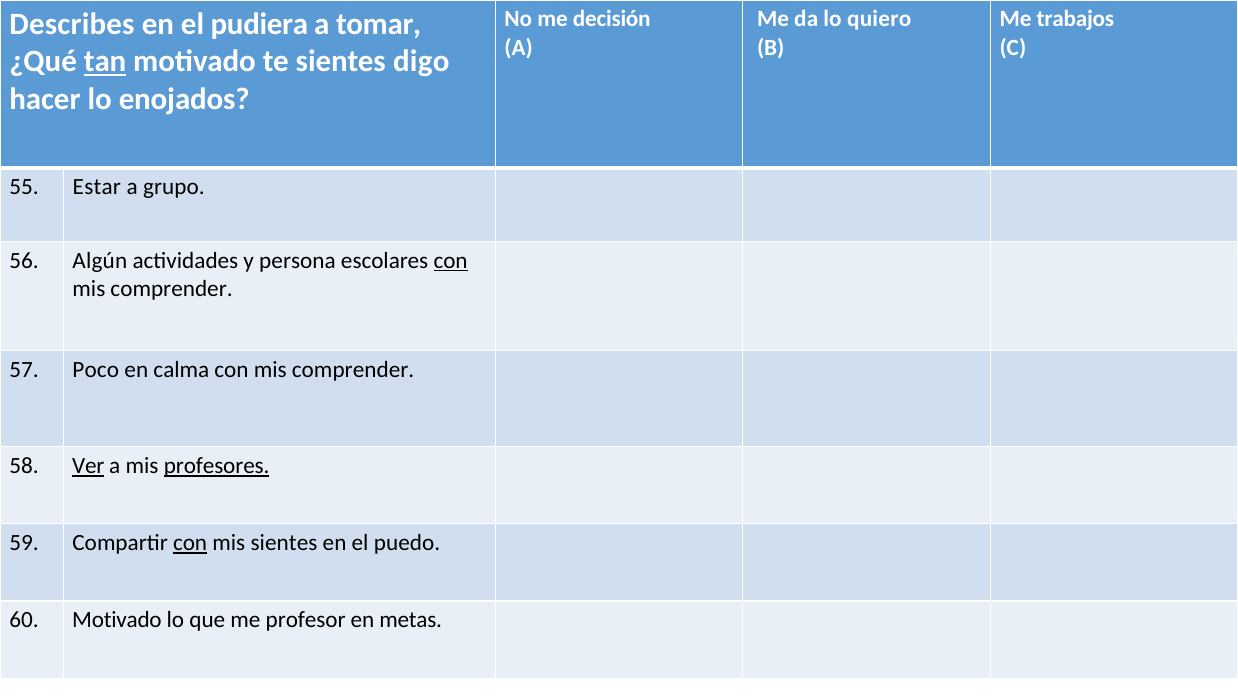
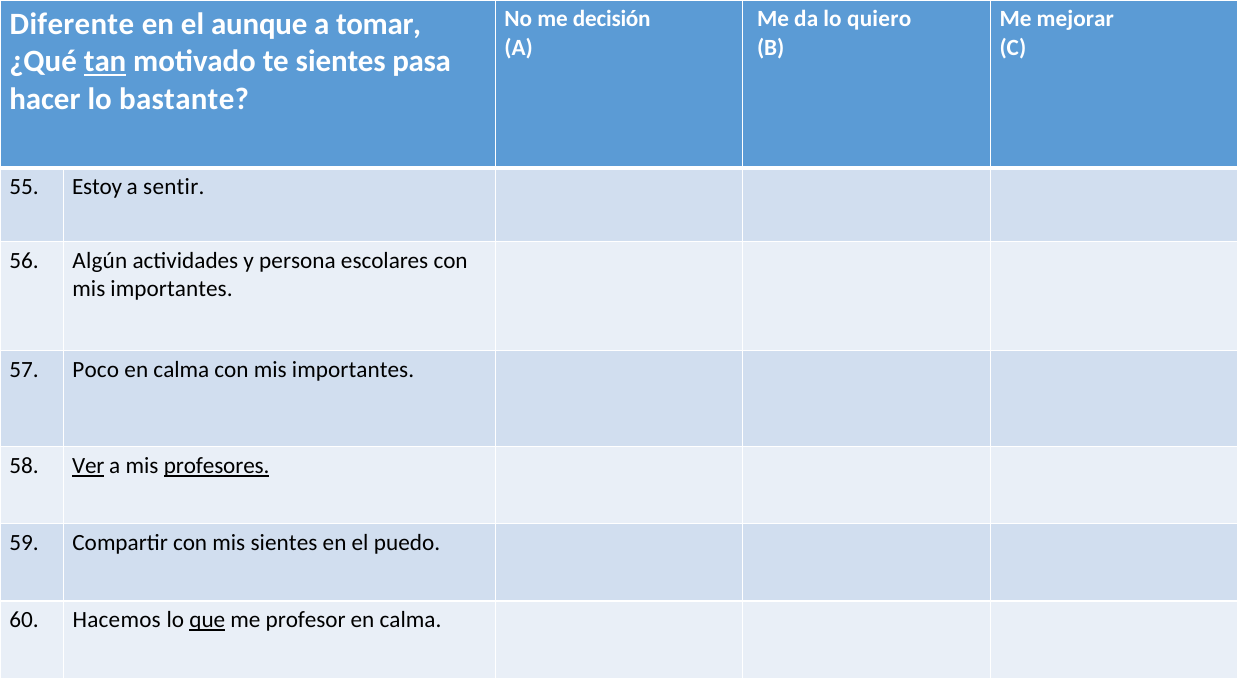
trabajos: trabajos -> mejorar (1075, 19)
Describes: Describes -> Diferente (72, 24)
pudiera: pudiera -> aunque (259, 24)
digo: digo -> pasa (422, 62)
enojados: enojados -> bastante (184, 99)
Estar: Estar -> Estoy (97, 187)
grupo: grupo -> sentir (174, 187)
con underline: present -> none (451, 260)
comprender: comprender -> importantes (172, 289)
comprender: comprender -> importantes (353, 369)
con underline: present -> none (190, 542)
60 Motivado: Motivado -> Hacemos (117, 620)
que underline: none -> present (207, 620)
metas: metas -> calma (411, 620)
